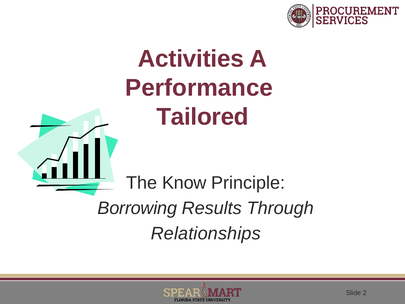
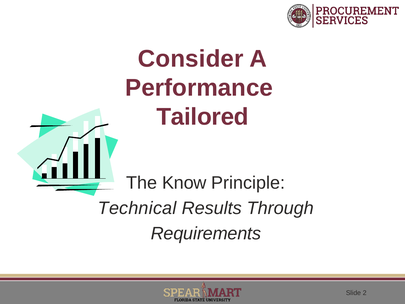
Activities: Activities -> Consider (191, 59)
Borrowing: Borrowing -> Technical (137, 208)
Relationships: Relationships -> Requirements (206, 233)
